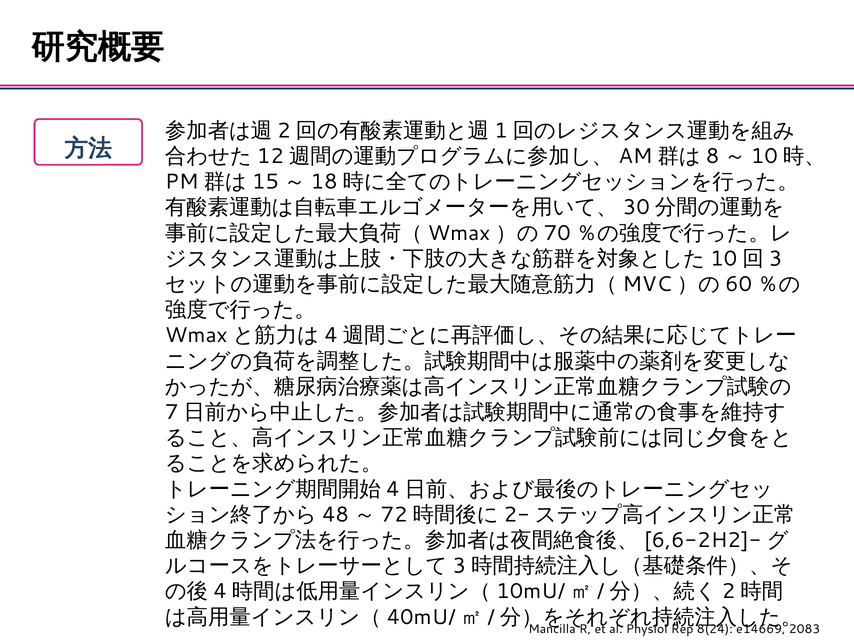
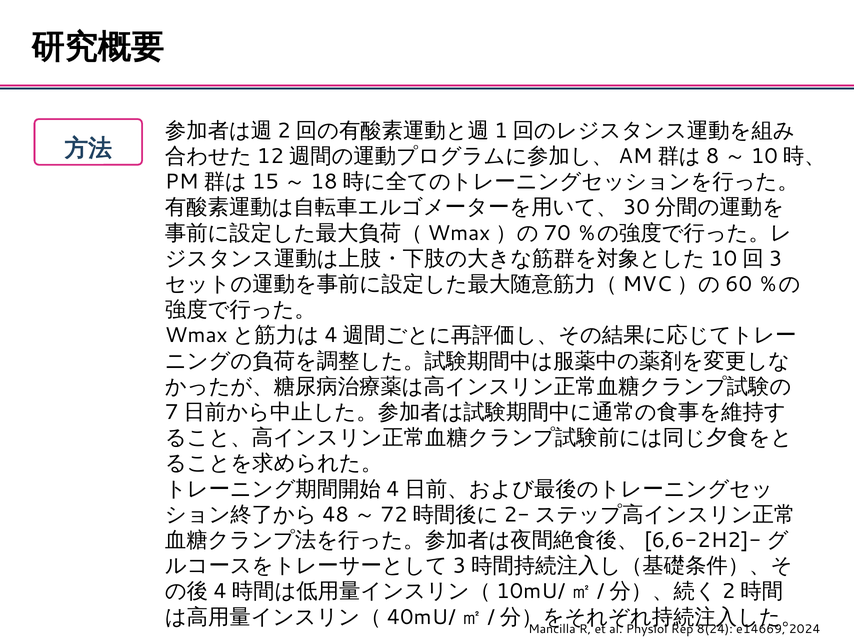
2083: 2083 -> 2024 (805, 630)
